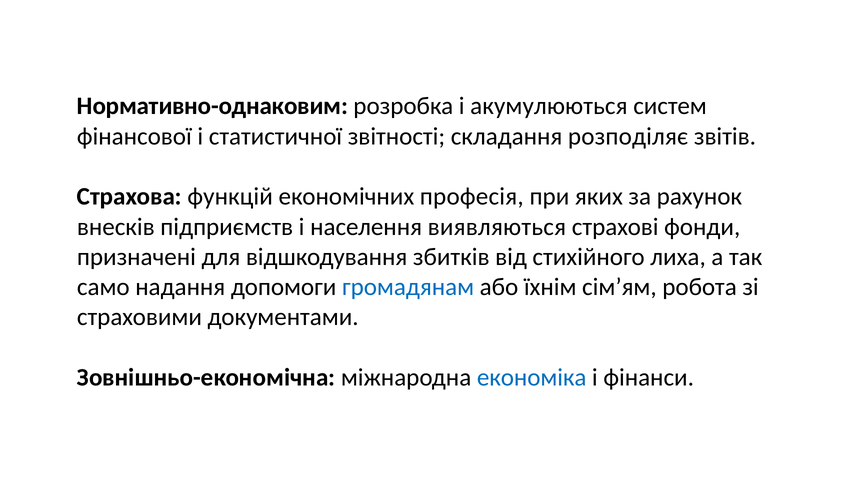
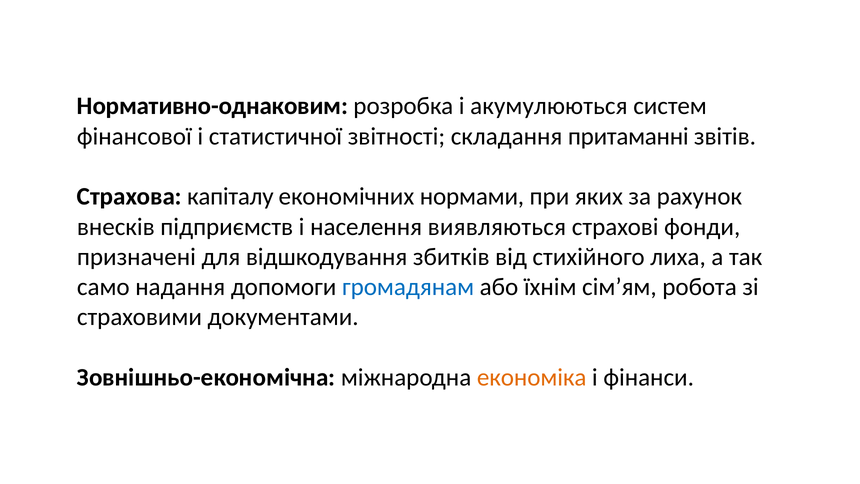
розподіляє: розподіляє -> притаманні (628, 136)
функцій: функцій -> капіталу (230, 196)
професія: професія -> нормами (472, 196)
економіка colour: blue -> orange (532, 377)
